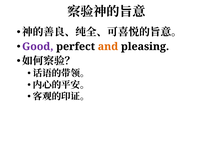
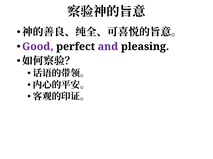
and colour: orange -> purple (108, 47)
